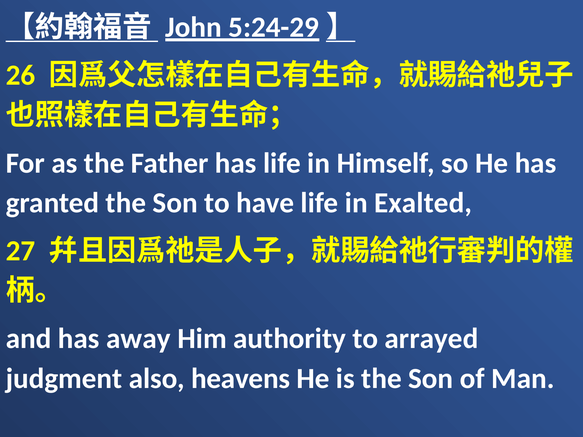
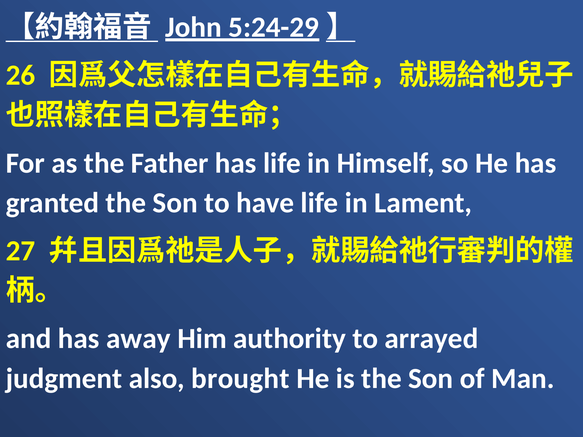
Exalted: Exalted -> Lament (423, 203)
heavens: heavens -> brought (240, 379)
